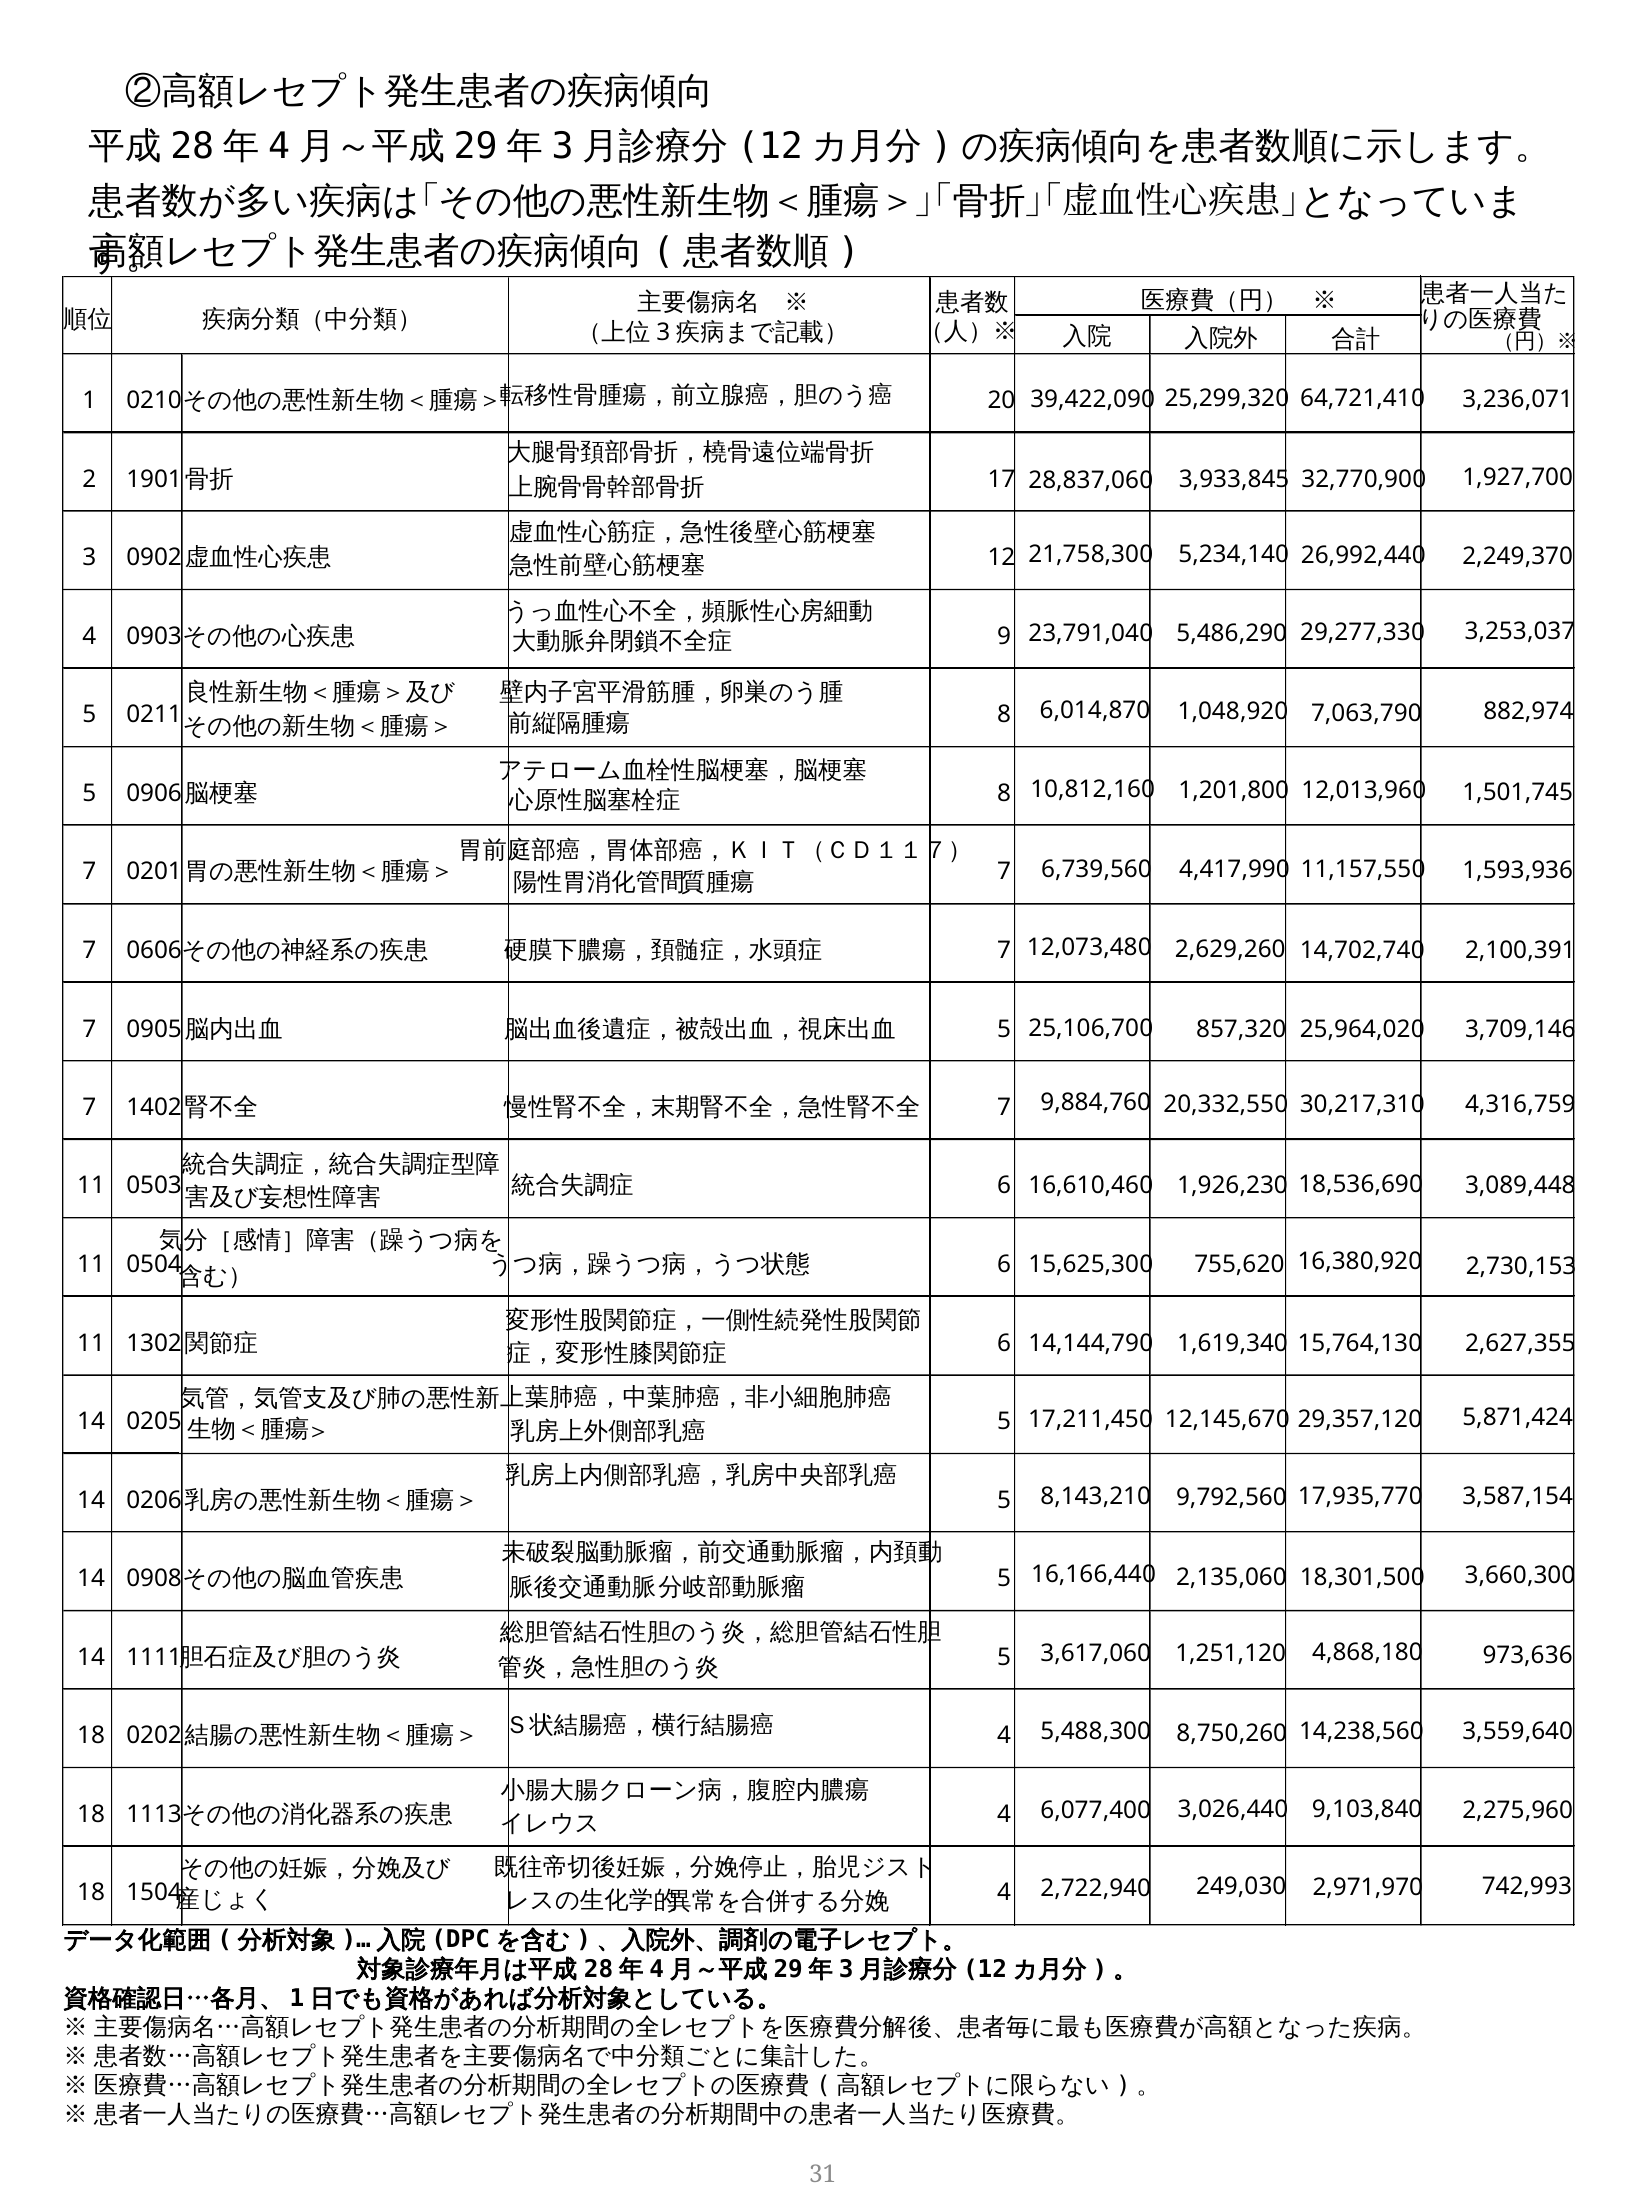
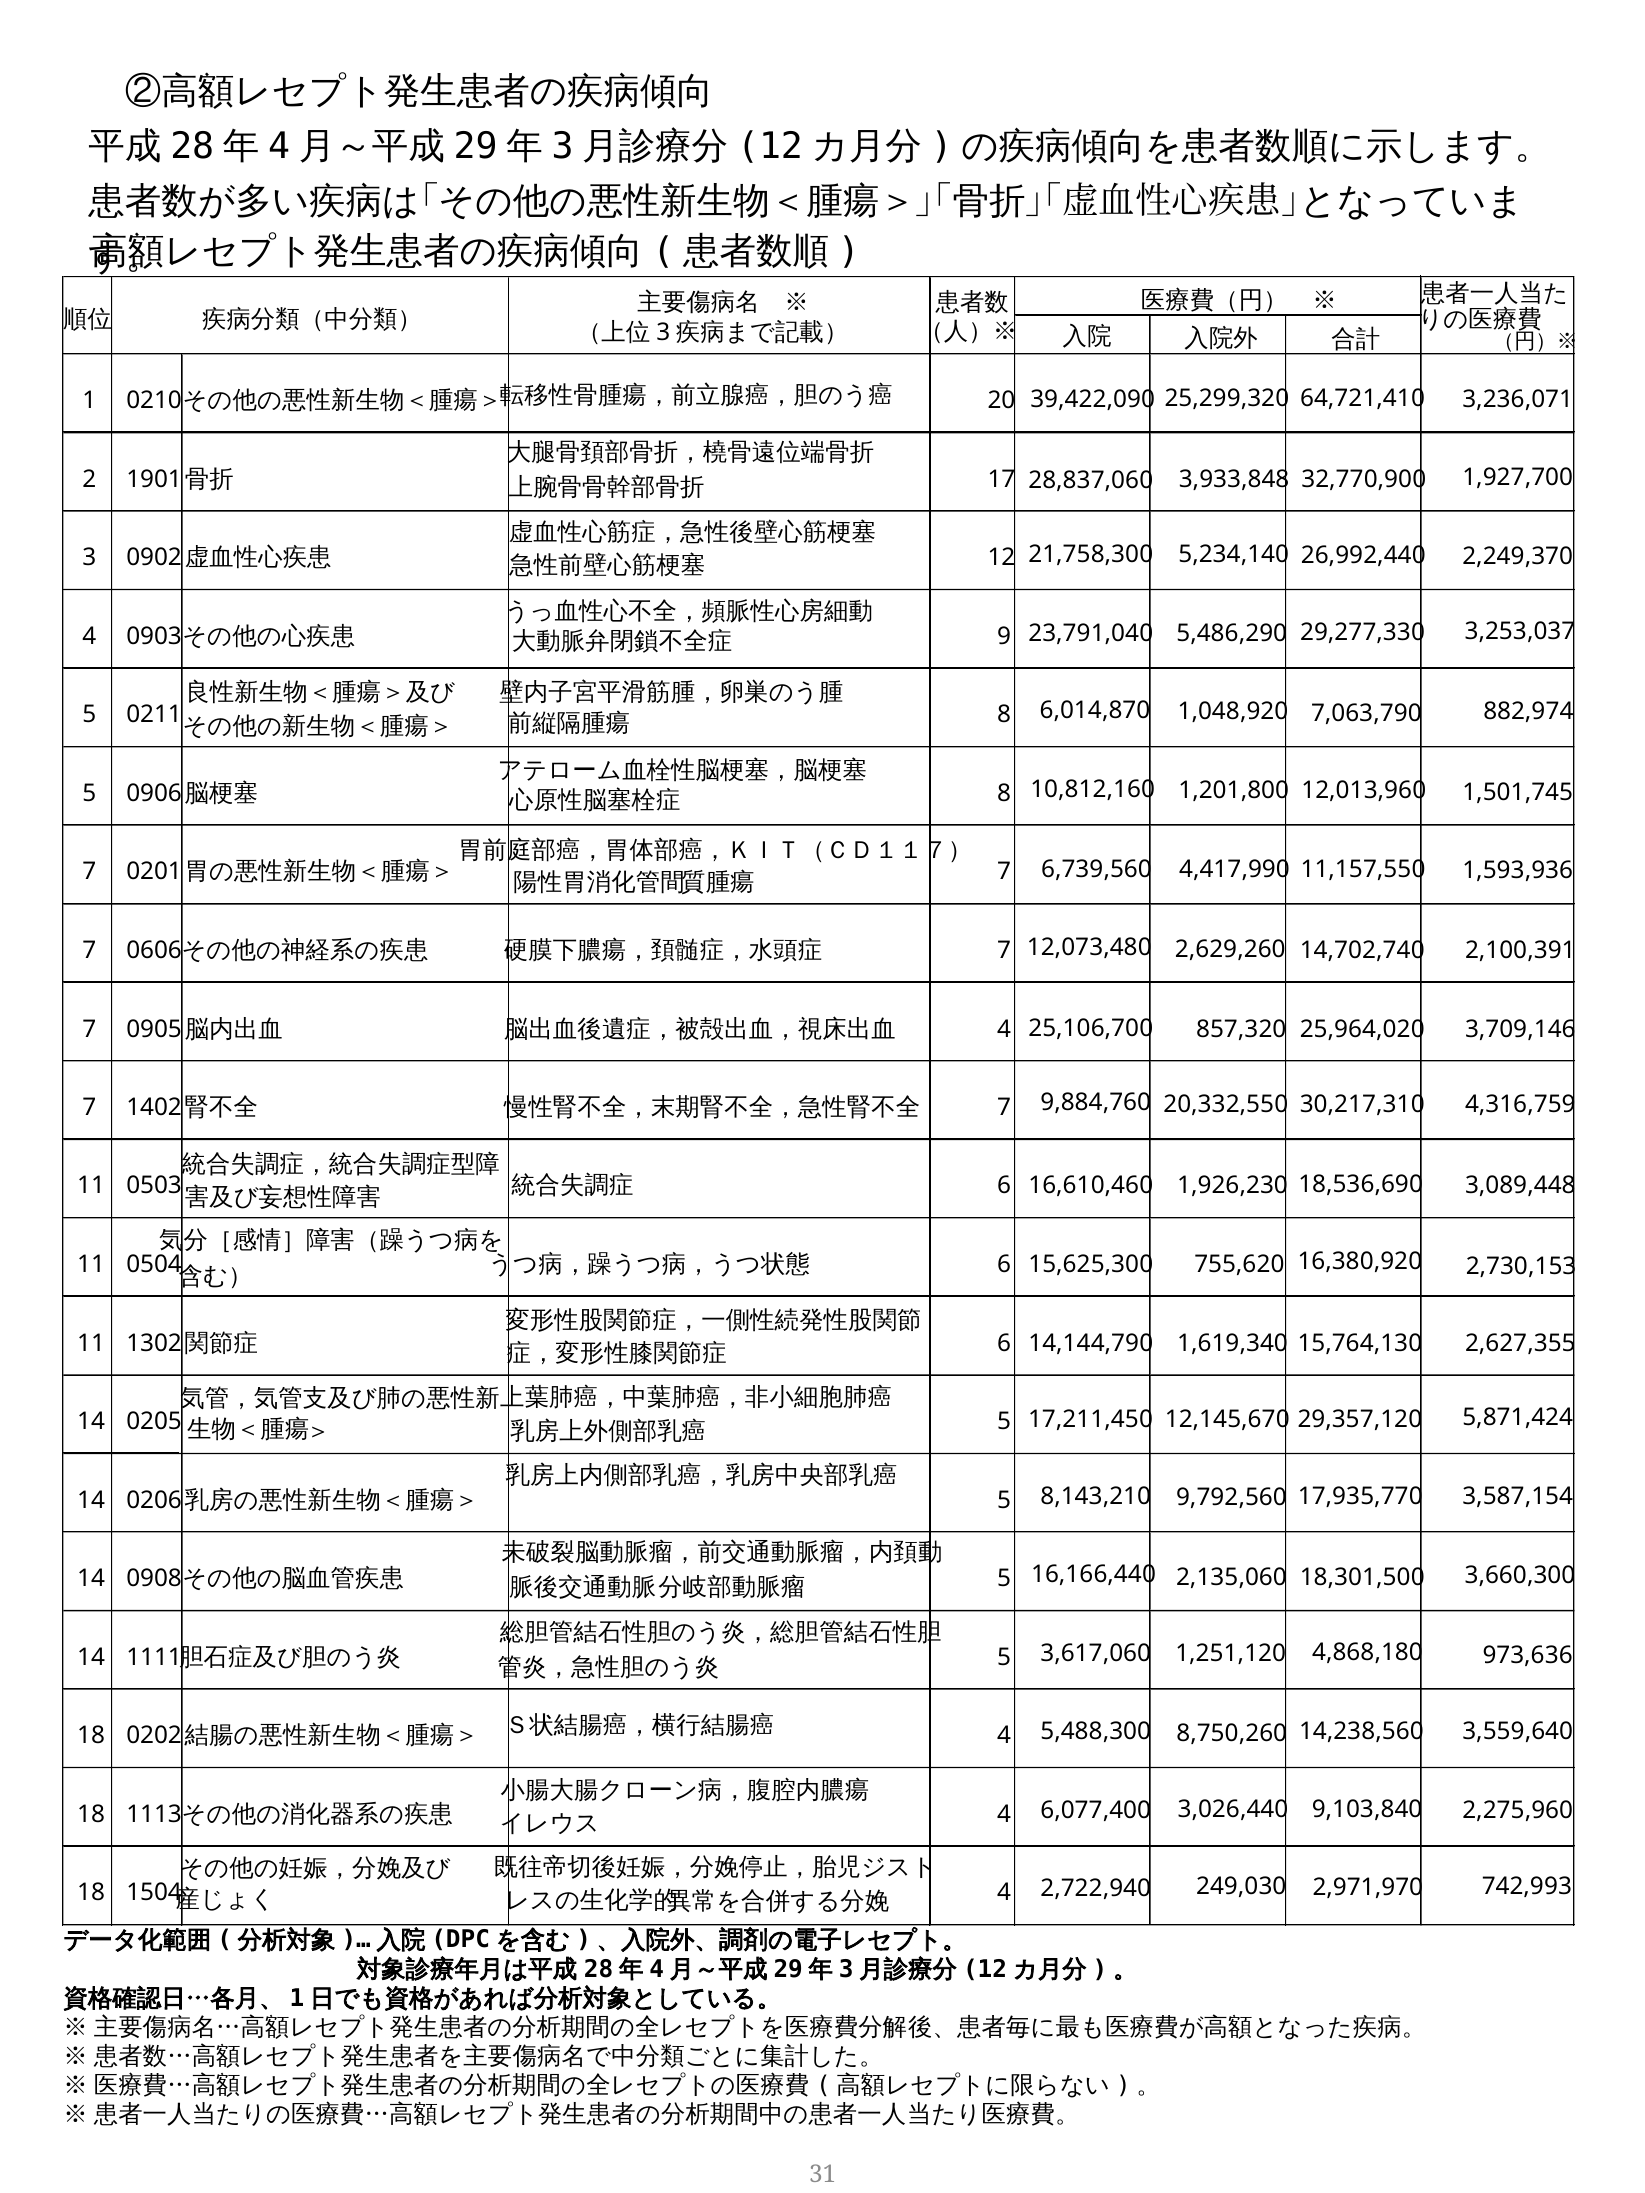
3,933,845: 3,933,845 -> 3,933,848 (1234, 479)
5: 5 -> 4 (1004, 1029)
